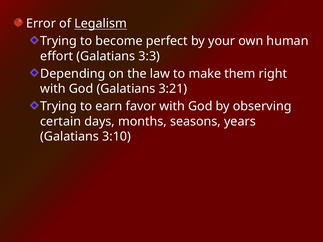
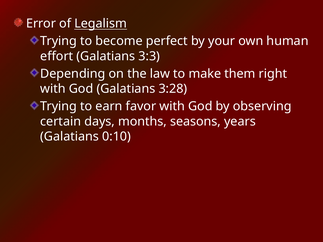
3:21: 3:21 -> 3:28 (173, 89)
3:10: 3:10 -> 0:10 (117, 137)
